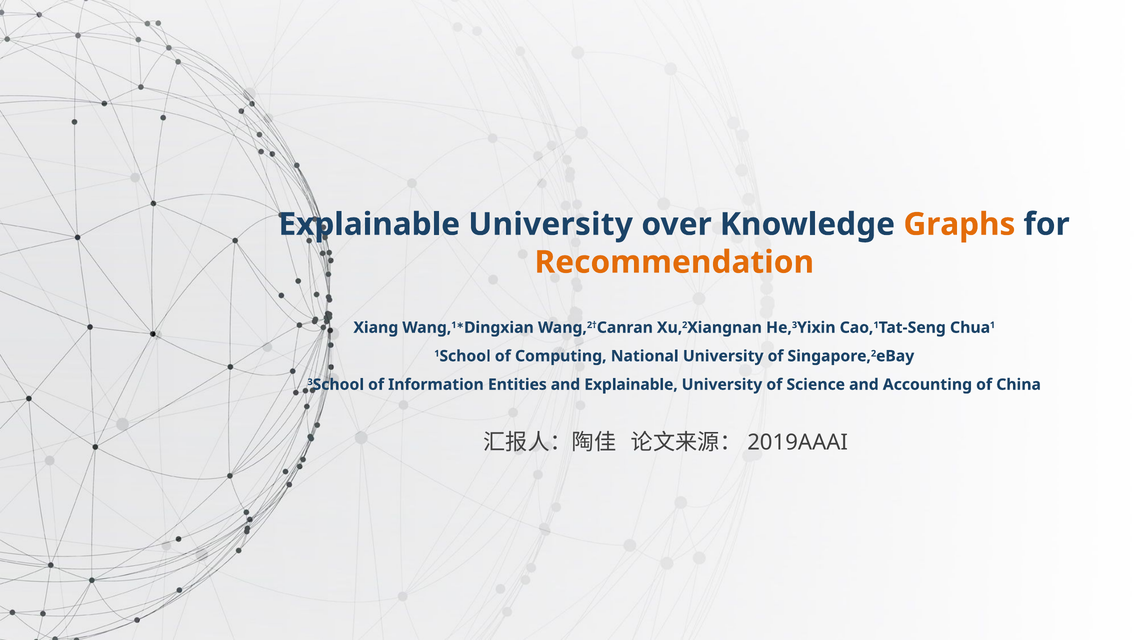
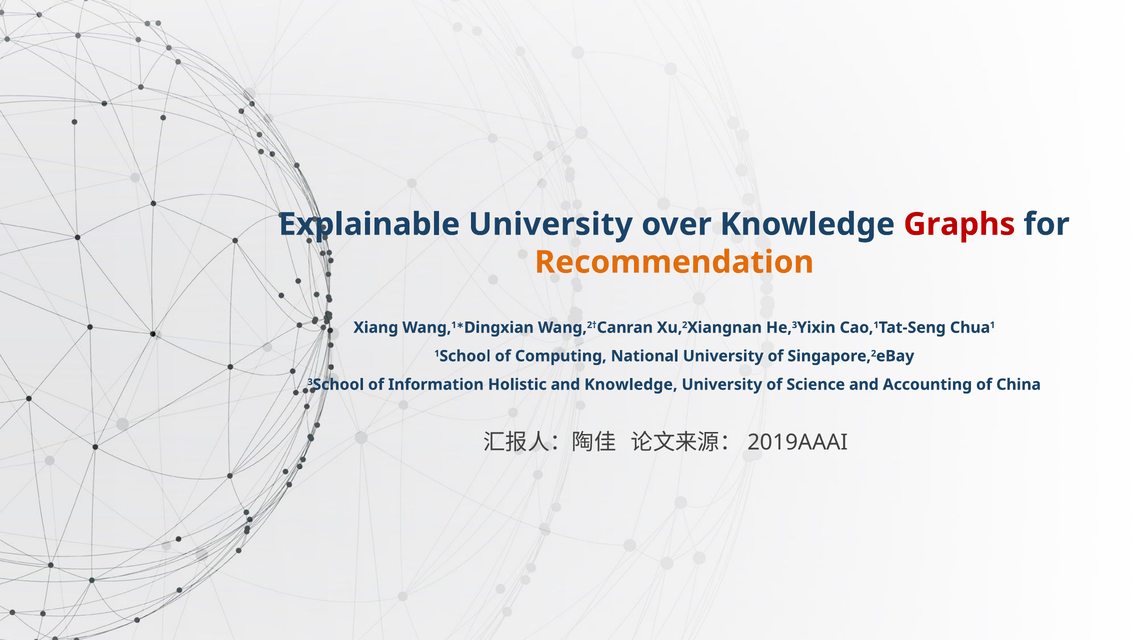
Graphs colour: orange -> red (959, 224)
Entities: Entities -> Holistic (517, 385)
and Explainable: Explainable -> Knowledge (631, 385)
